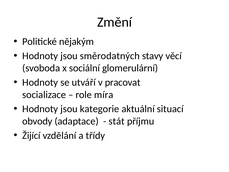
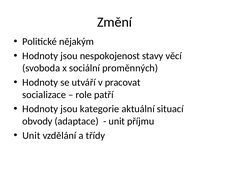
směrodatných: směrodatných -> nespokojenost (110, 56)
glomerulární: glomerulární -> proměnných (130, 68)
míra: míra -> patří (104, 95)
stát: stát -> unit (117, 121)
Žijící: Žijící -> Unit (31, 135)
